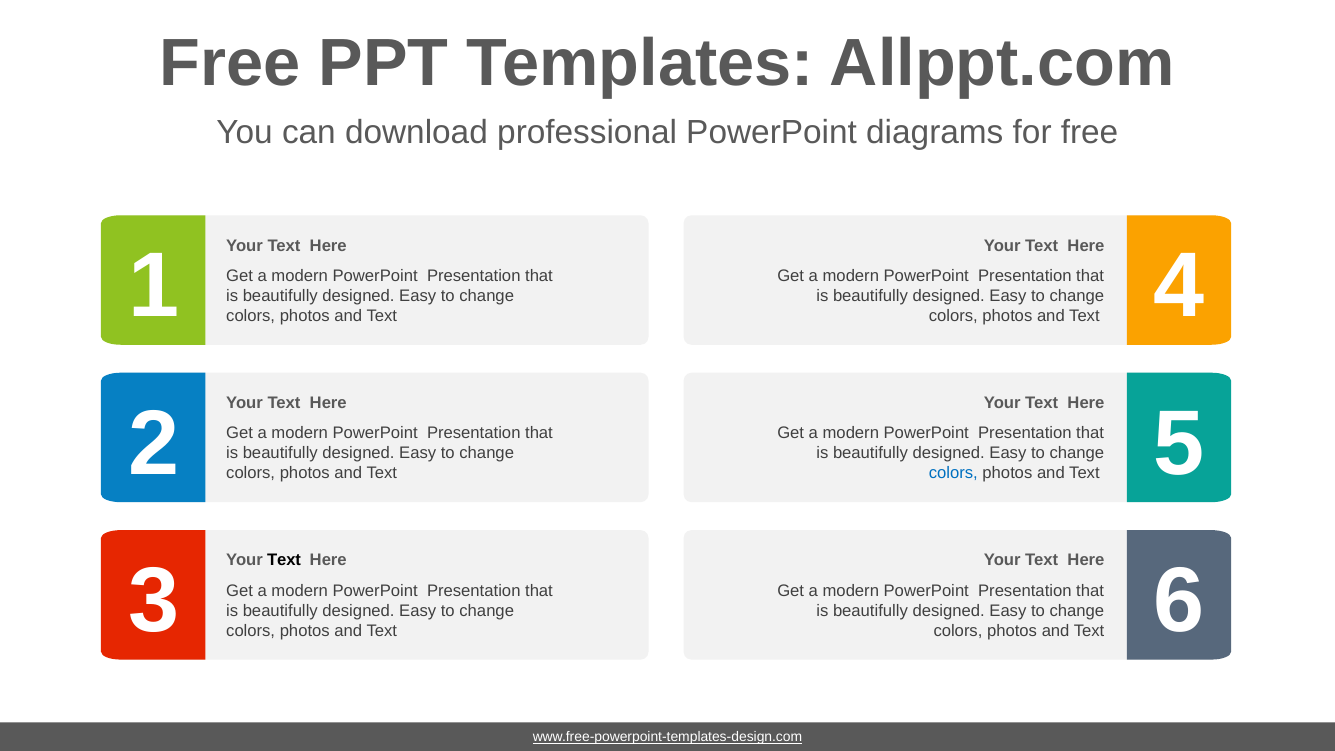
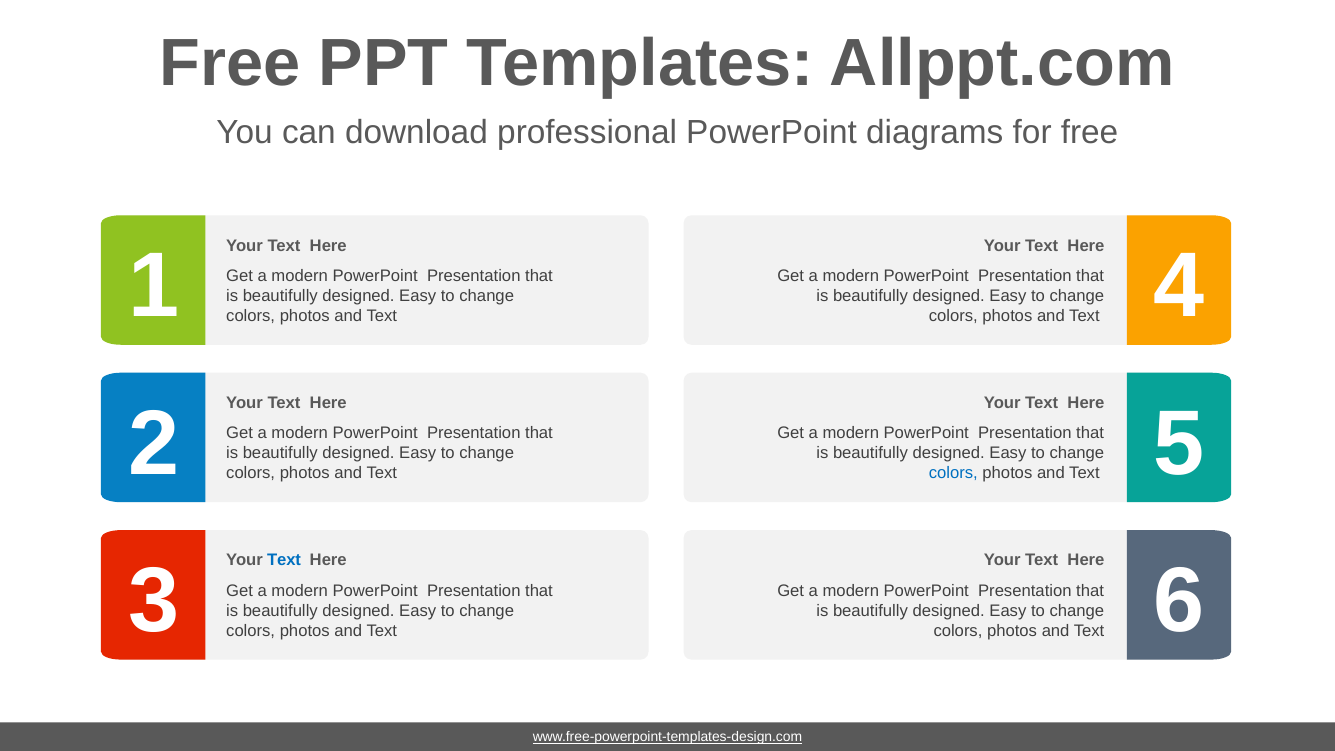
Text colour: black -> blue (284, 560)
